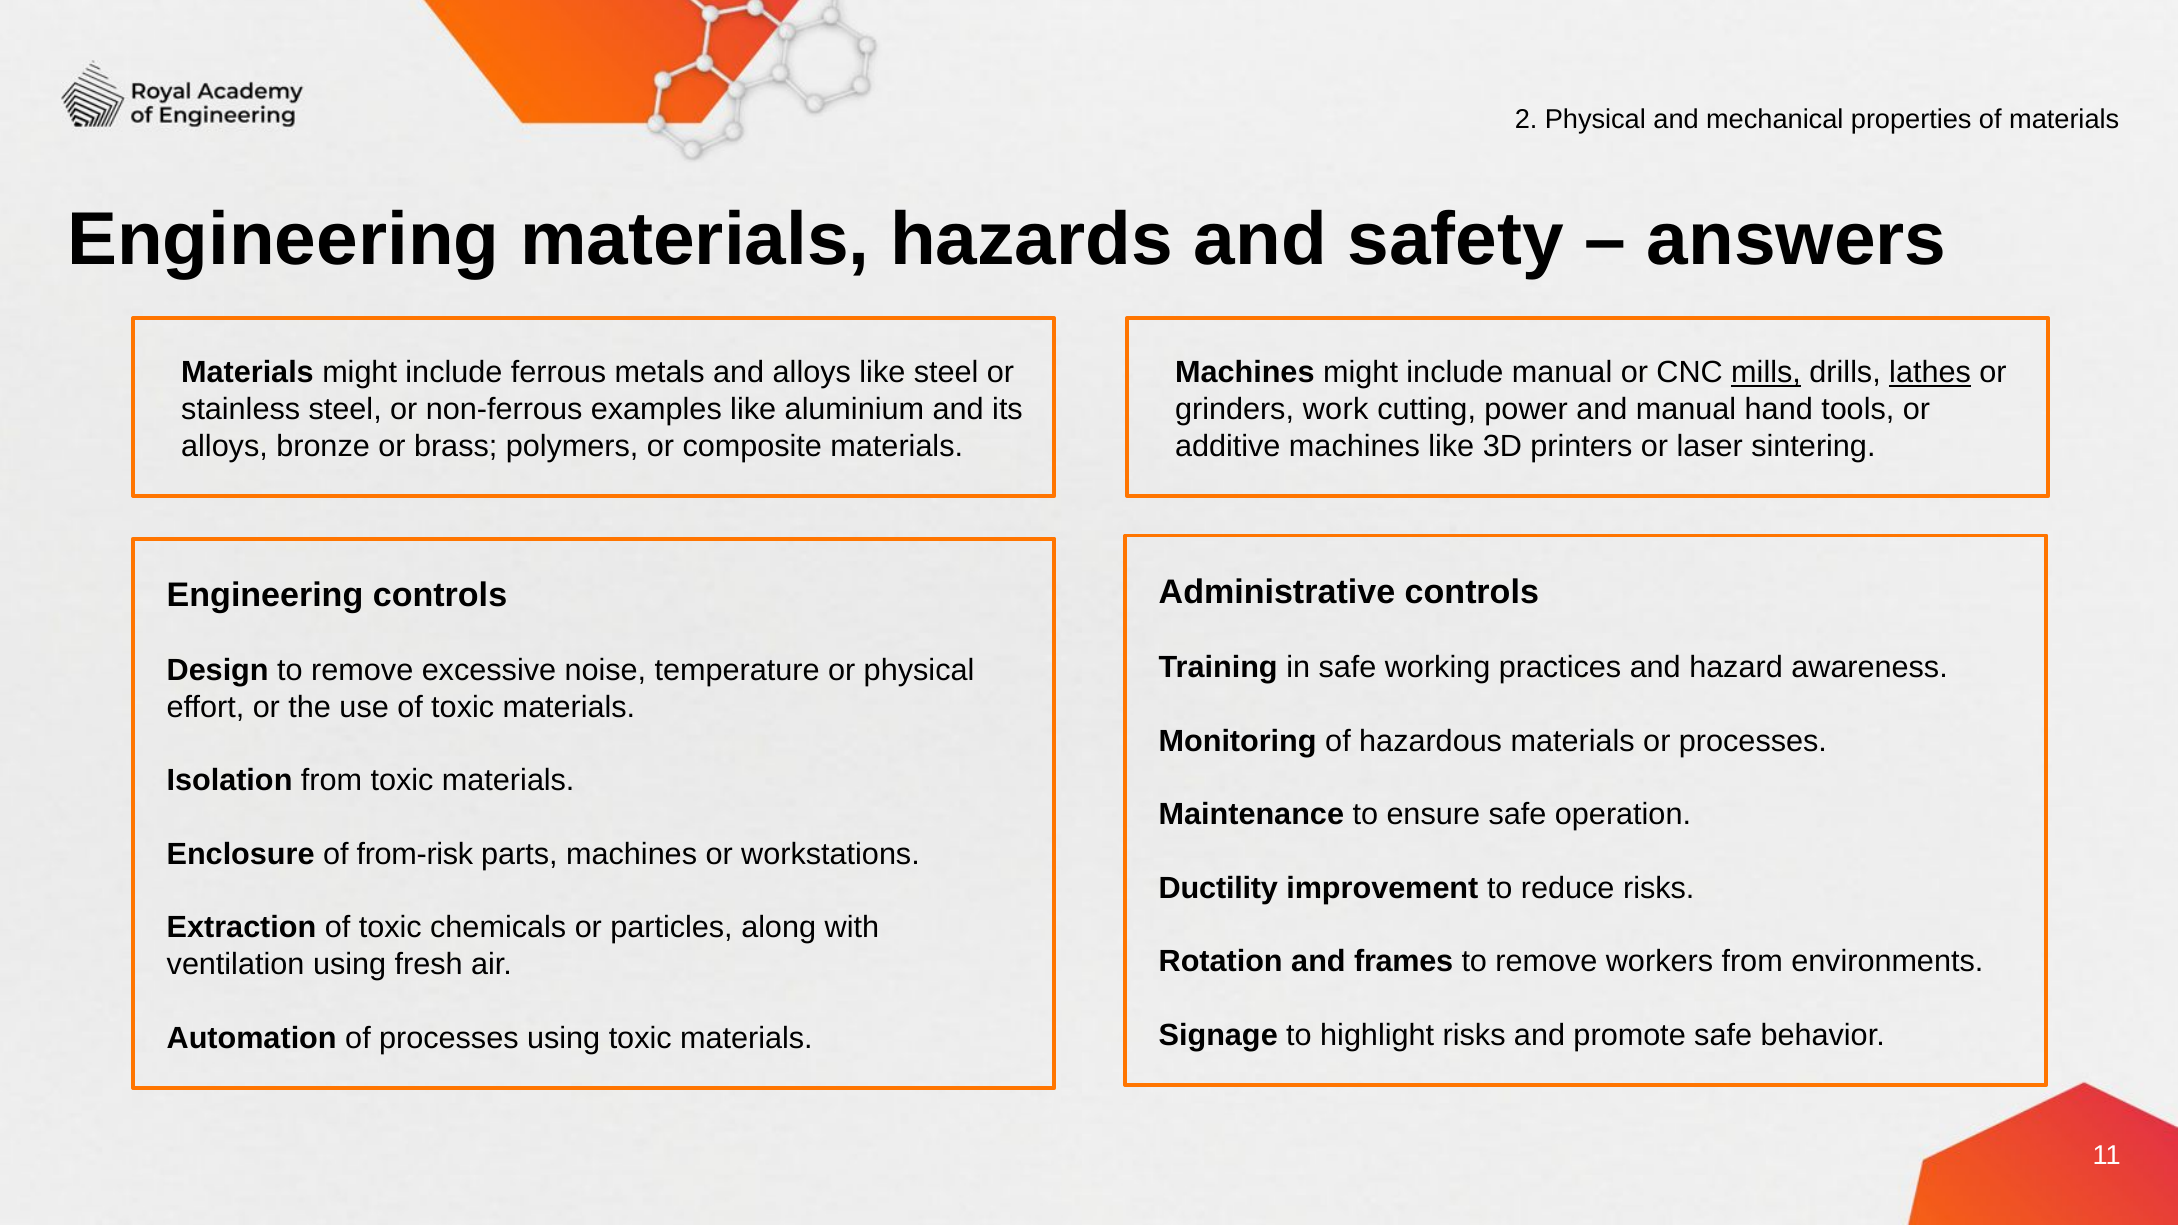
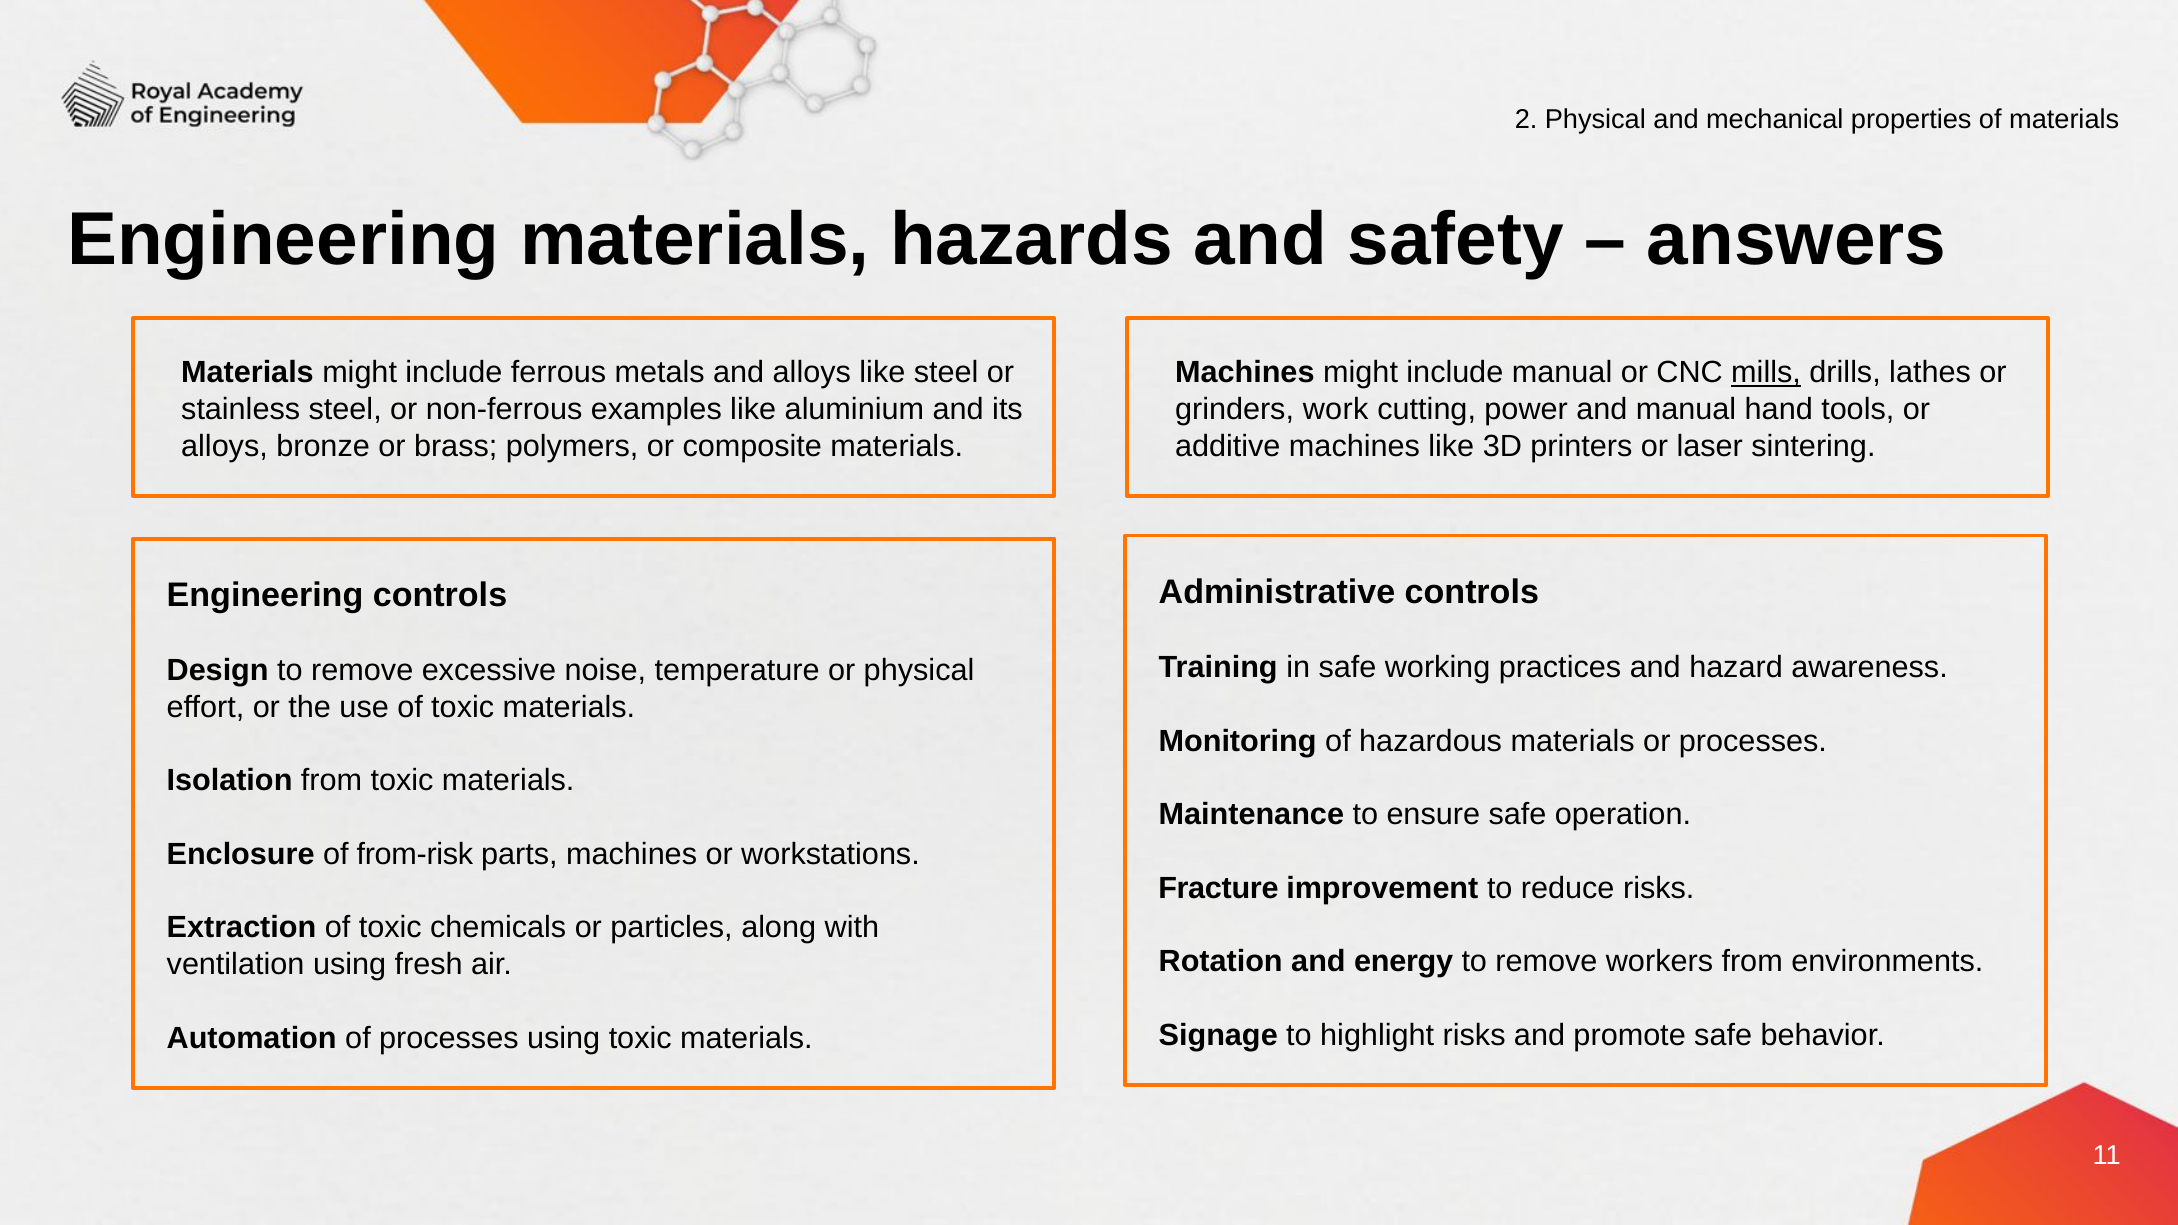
lathes underline: present -> none (1930, 372)
Ductility: Ductility -> Fracture (1218, 888)
frames: frames -> energy (1404, 961)
